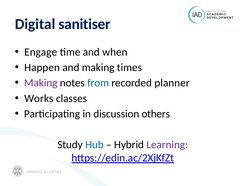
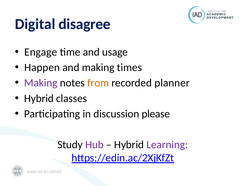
sanitiser: sanitiser -> disagree (85, 24)
when: when -> usage (115, 52)
from colour: blue -> orange (98, 83)
Works: Works -> Hybrid (39, 98)
others: others -> please (156, 114)
Hub colour: blue -> purple (94, 145)
